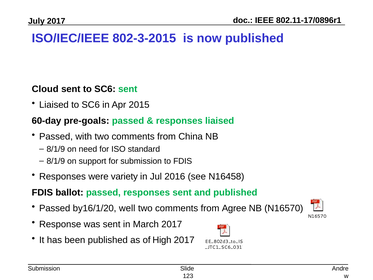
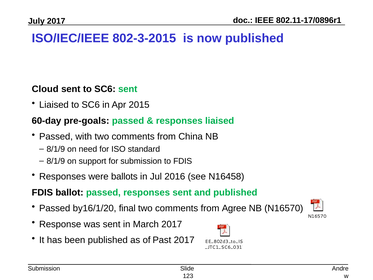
variety: variety -> ballots (124, 176)
well: well -> final (127, 208)
High: High -> Past (162, 240)
